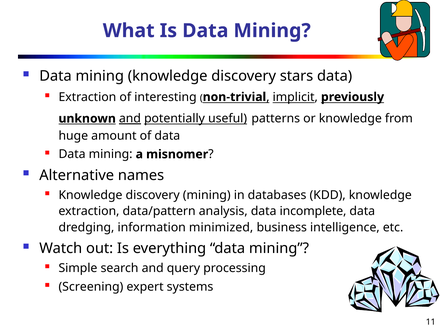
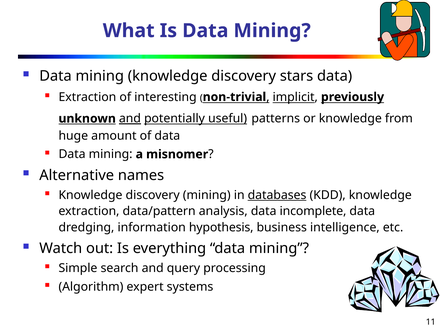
databases underline: none -> present (277, 195)
minimized: minimized -> hypothesis (221, 227)
Screening: Screening -> Algorithm (91, 287)
